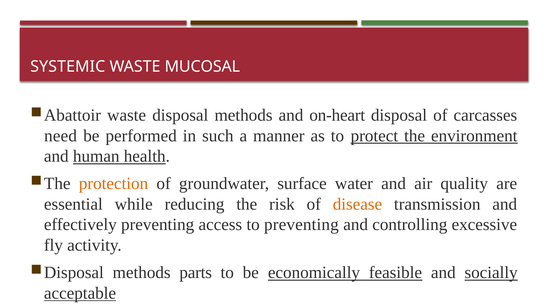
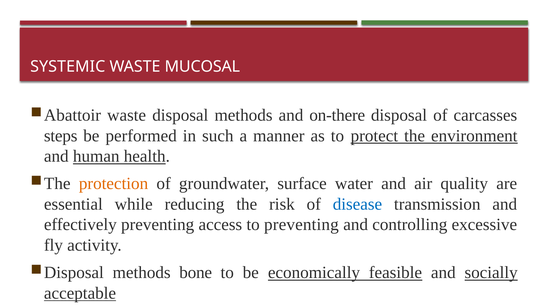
on-heart: on-heart -> on-there (337, 115)
need: need -> steps (61, 136)
disease colour: orange -> blue (357, 204)
parts: parts -> bone (196, 273)
